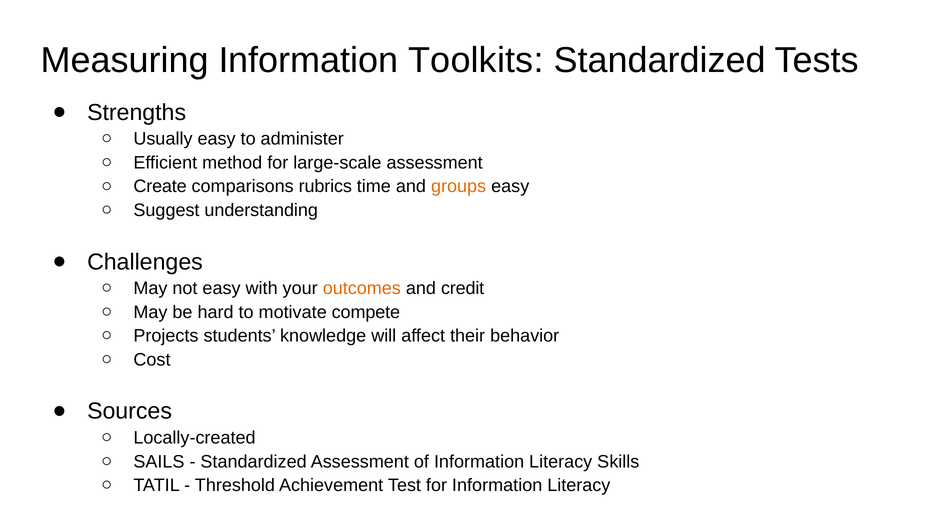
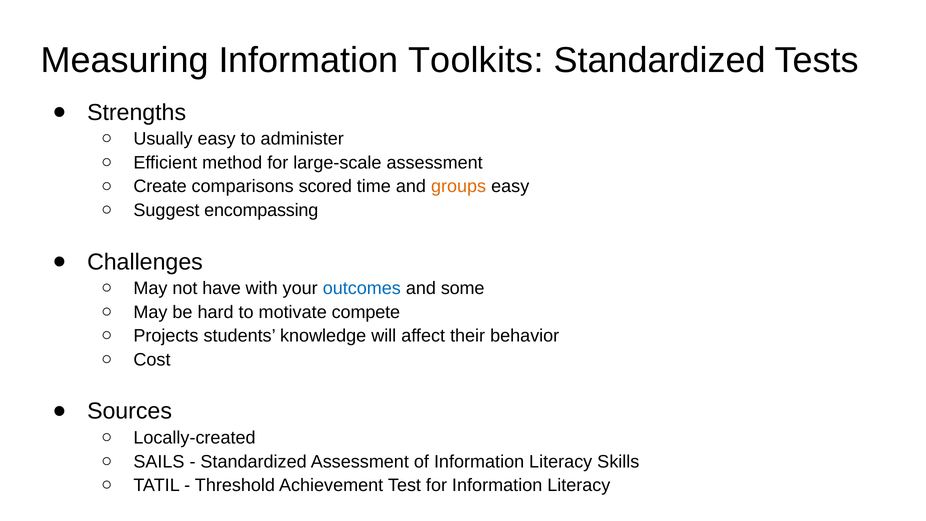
rubrics: rubrics -> scored (325, 186)
understanding: understanding -> encompassing (261, 210)
not easy: easy -> have (222, 288)
outcomes colour: orange -> blue (362, 288)
credit: credit -> some (463, 288)
